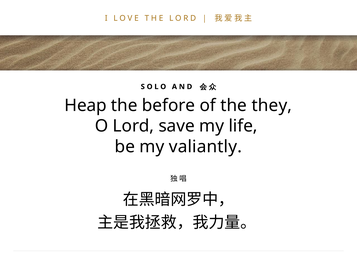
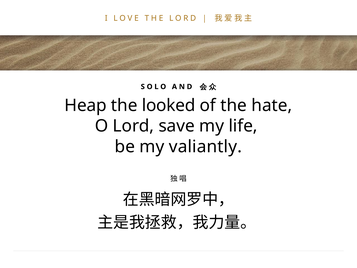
before: before -> looked (169, 105)
they: they -> hate (272, 105)
